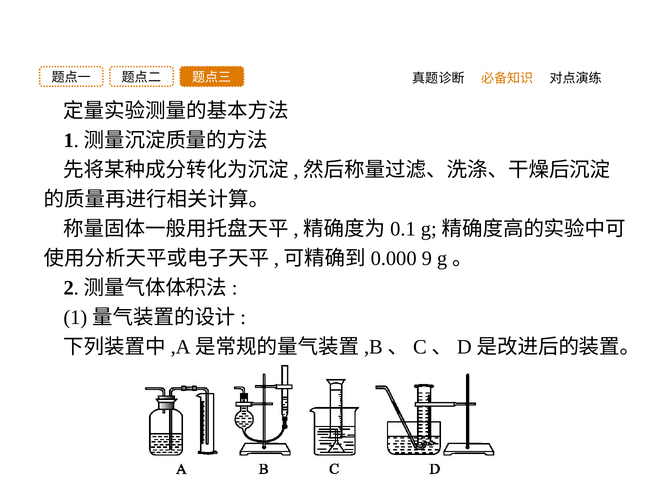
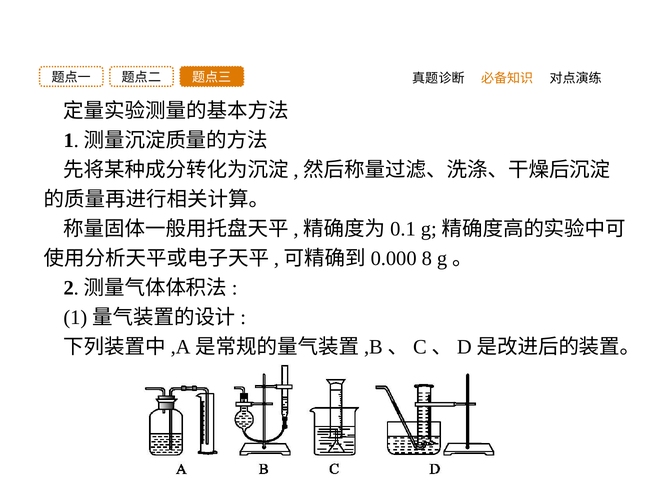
9: 9 -> 8 (427, 259)
